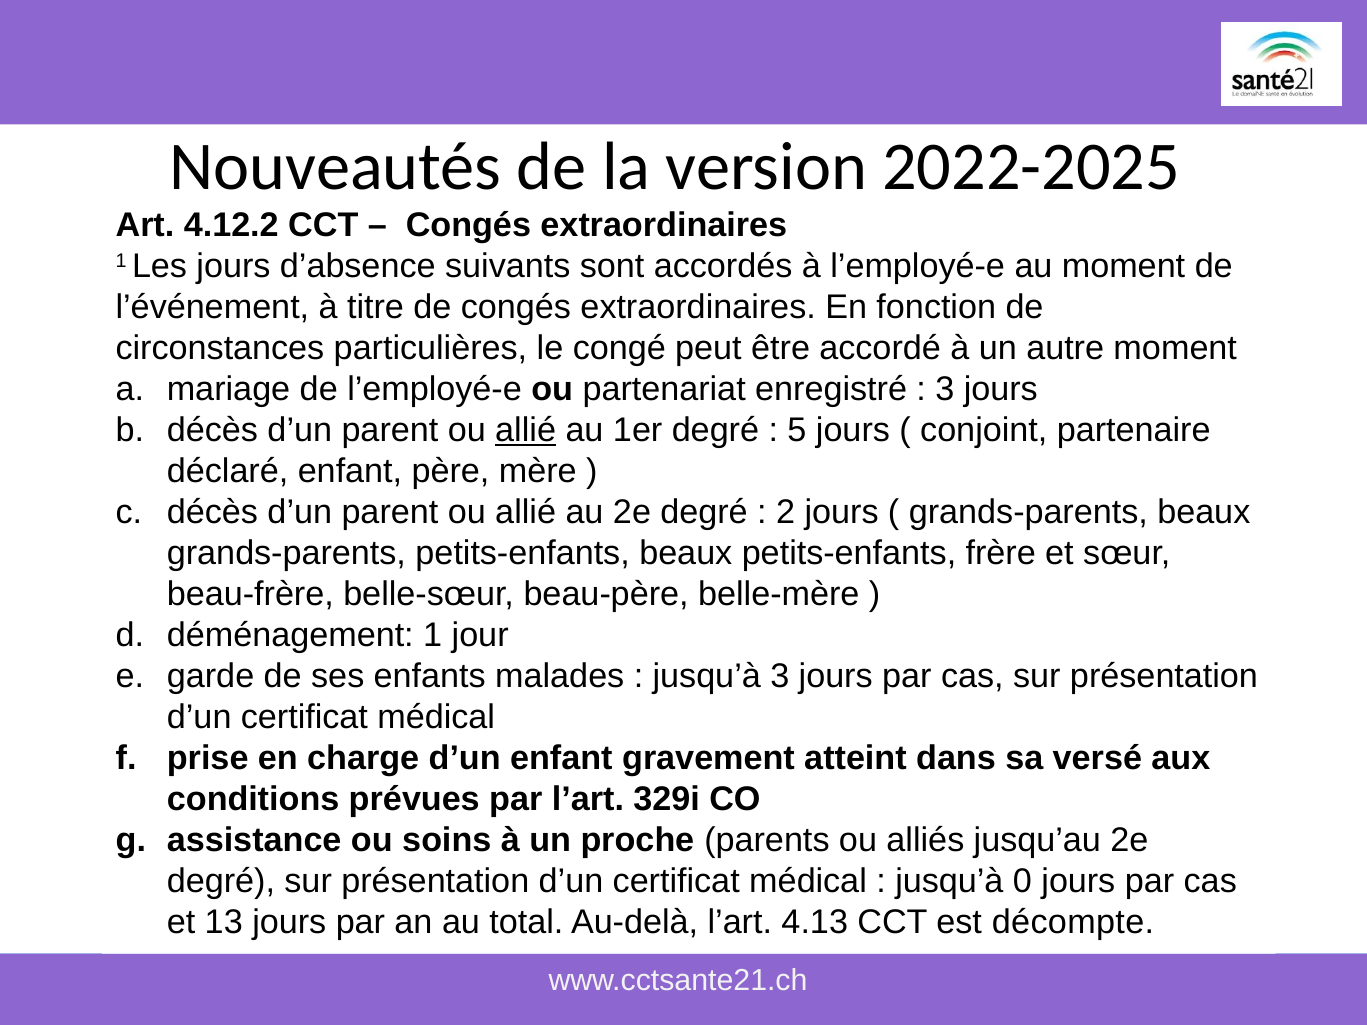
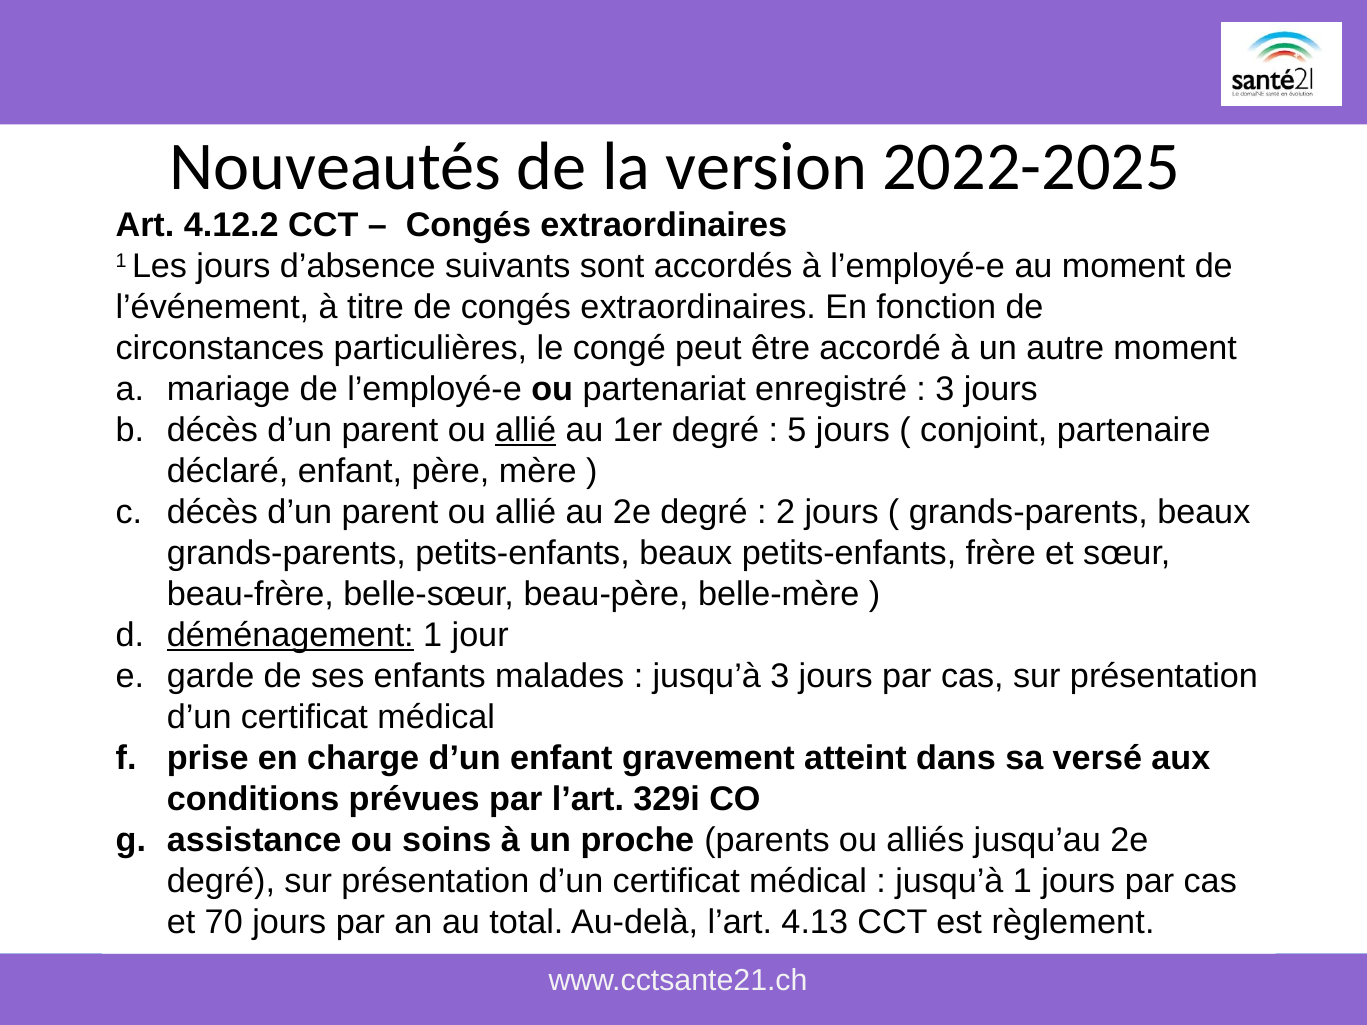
déménagement underline: none -> present (290, 636)
jusqu’à 0: 0 -> 1 (1022, 882)
13: 13 -> 70 (224, 923)
décompte: décompte -> règlement (1073, 923)
